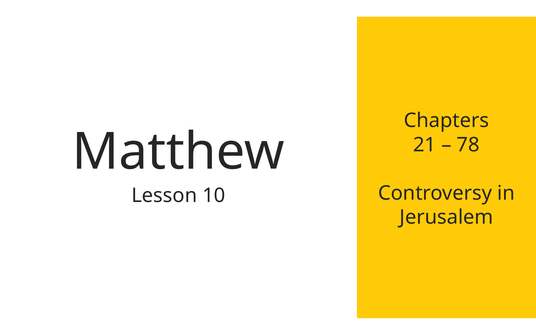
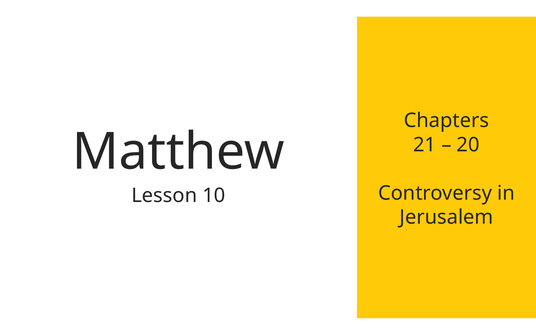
78: 78 -> 20 (468, 145)
